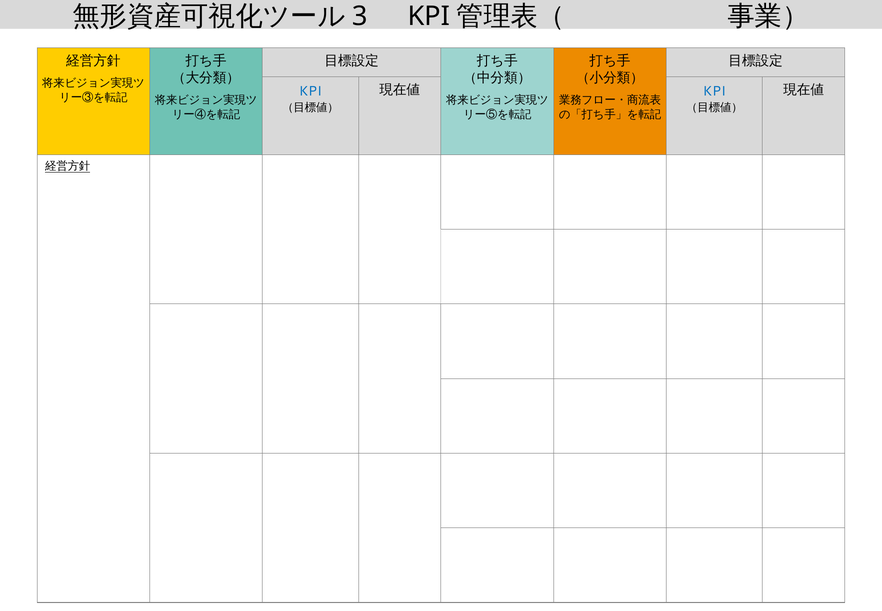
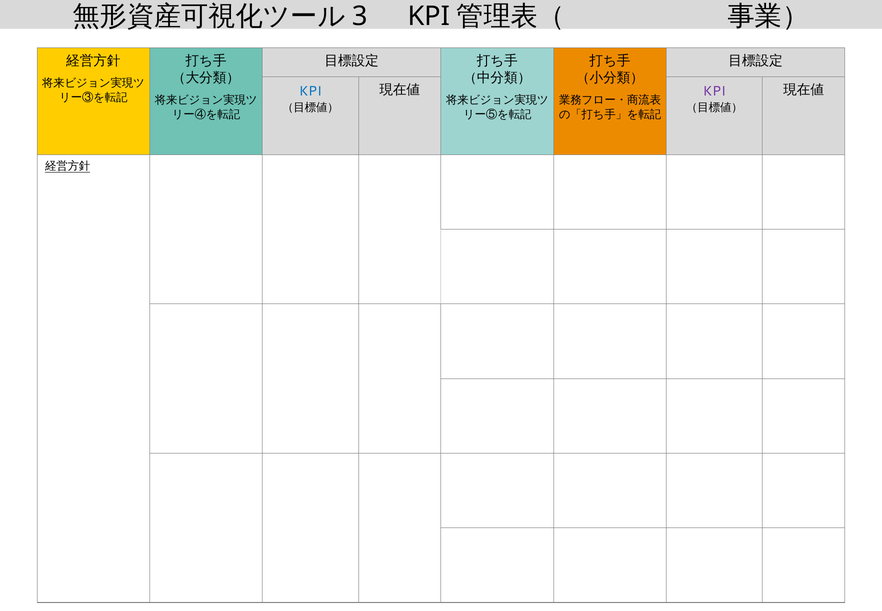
KPI colour: blue -> purple (714, 91)
